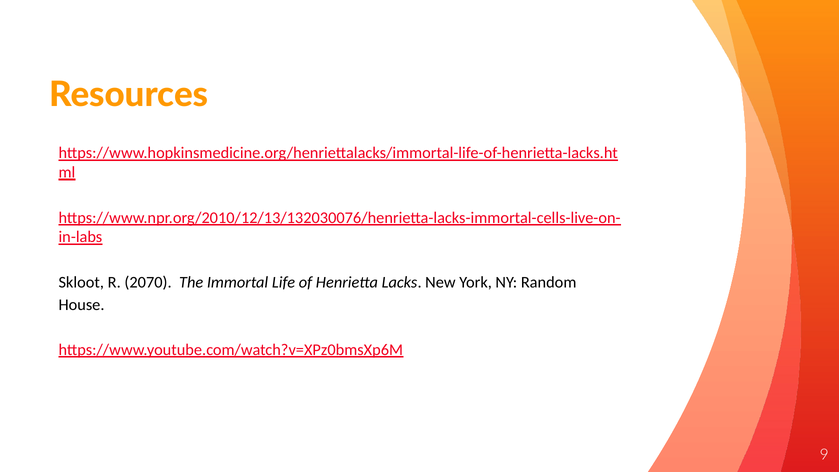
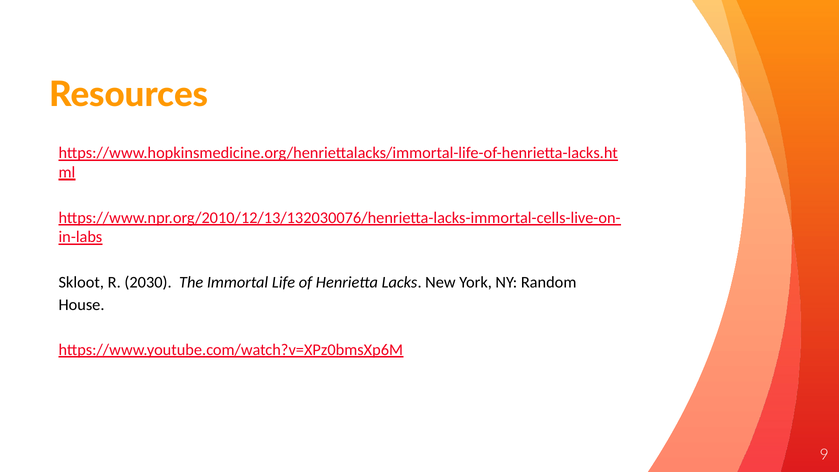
2070: 2070 -> 2030 (148, 282)
